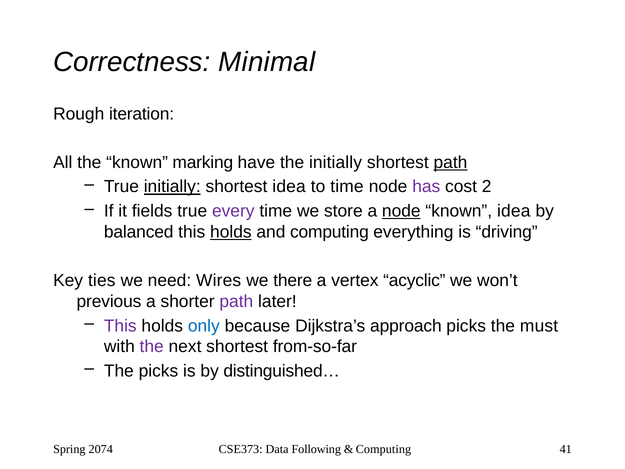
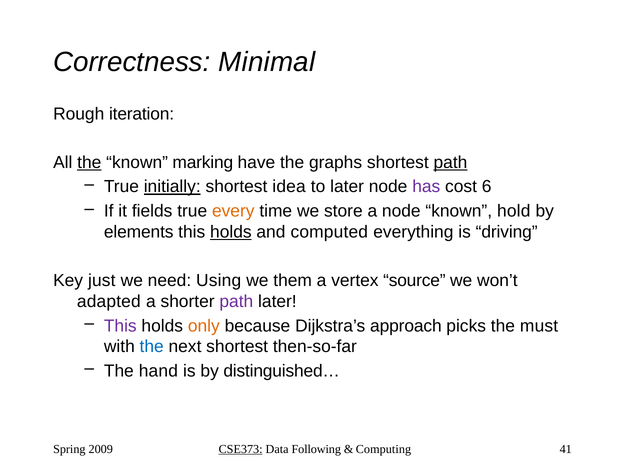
the underline: none -> present (89, 162)
the initially: initially -> graphs (336, 162)
to time: time -> later (347, 187)
2: 2 -> 6 (487, 187)
every colour: purple -> orange (233, 211)
node underline: present -> none (401, 211)
known idea: idea -> hold (514, 211)
balanced: balanced -> elements (139, 232)
and computing: computing -> computed (329, 232)
ties: ties -> just (102, 280)
Wires: Wires -> Using (219, 280)
there: there -> them (293, 280)
acyclic: acyclic -> source (414, 280)
previous: previous -> adapted (109, 301)
only colour: blue -> orange (204, 326)
the colour: purple -> blue (152, 346)
from-so-far: from-so-far -> then-so-far (315, 346)
The picks: picks -> hand (158, 371)
2074: 2074 -> 2009 (101, 449)
CSE373 underline: none -> present (241, 449)
